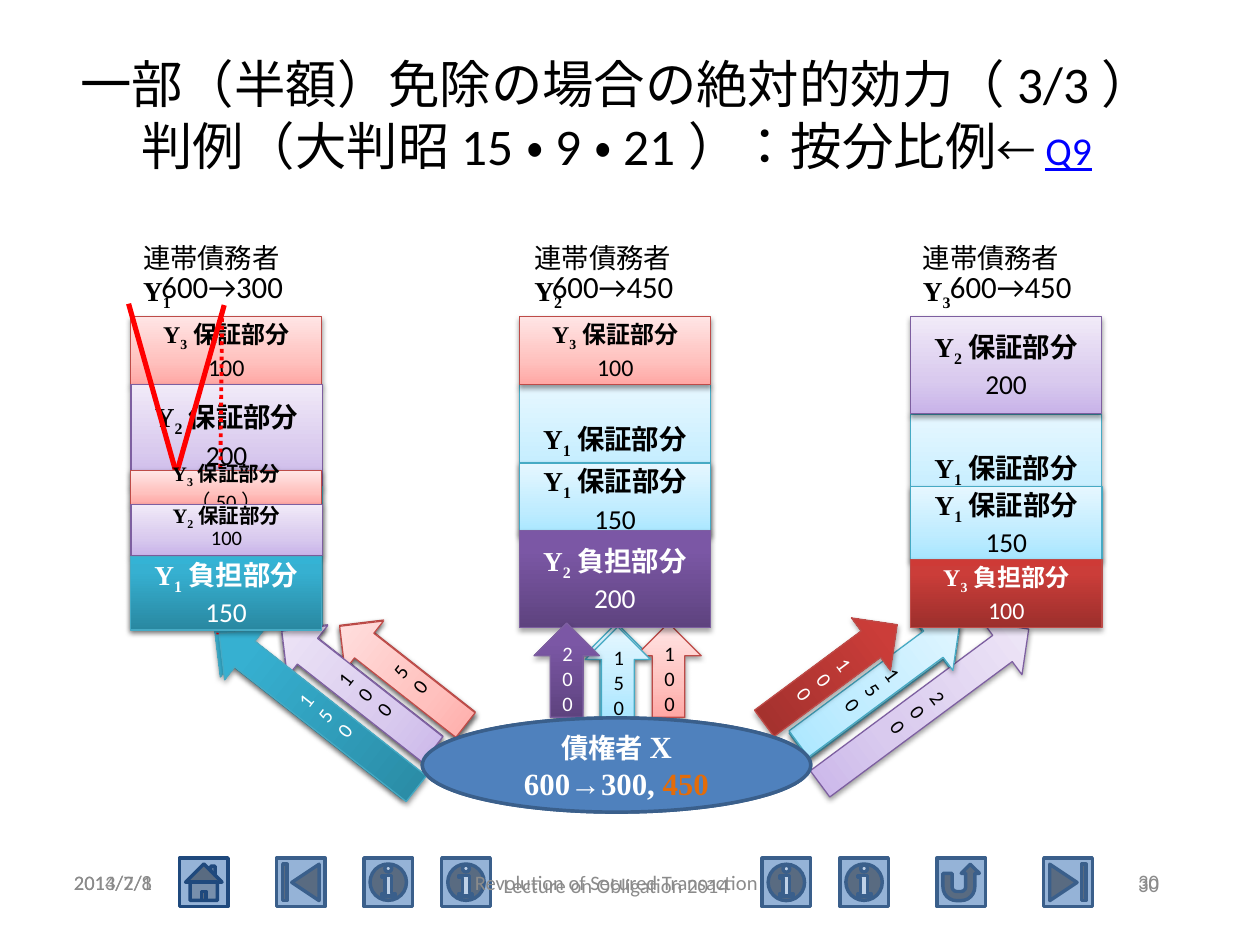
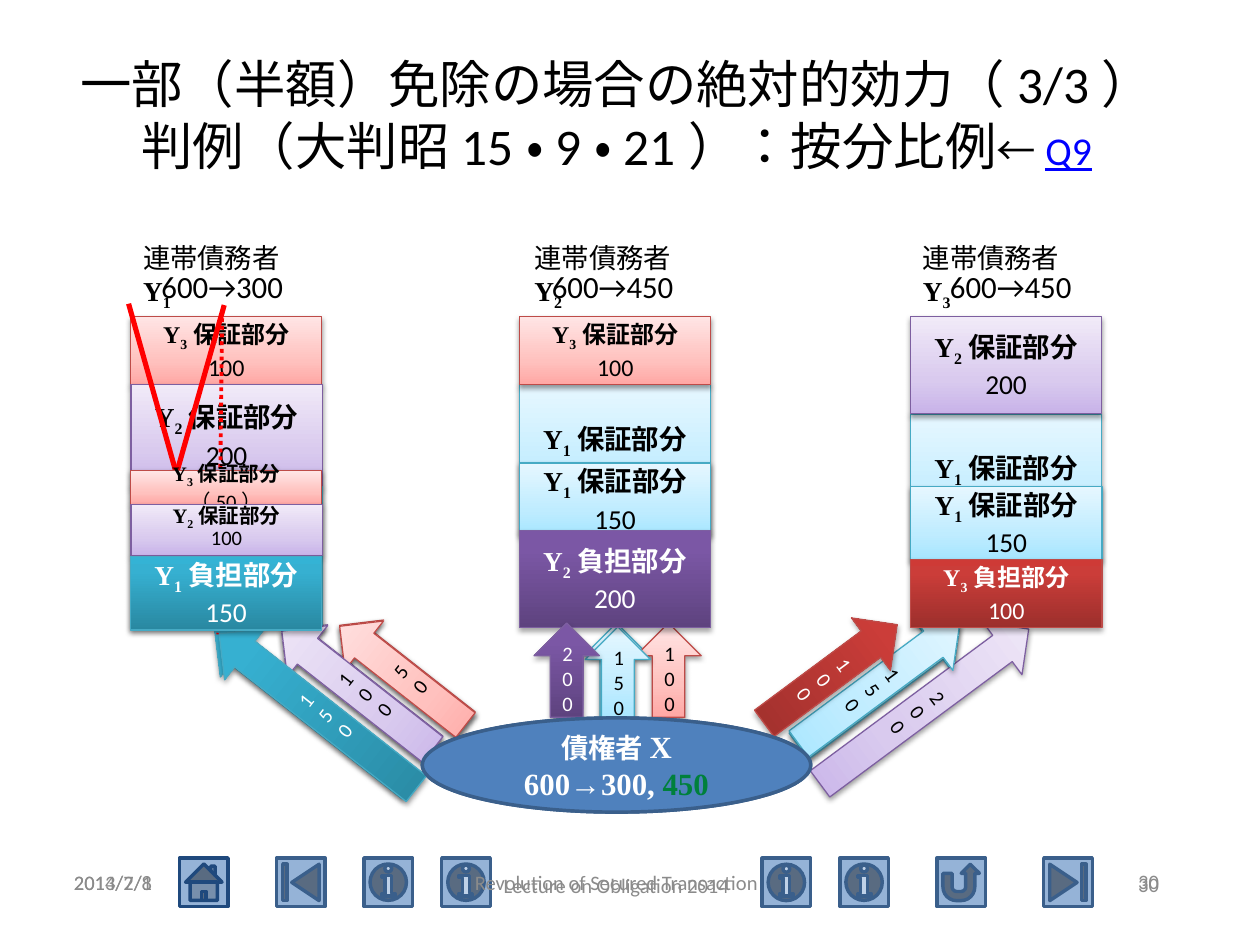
450 colour: orange -> green (686, 785)
